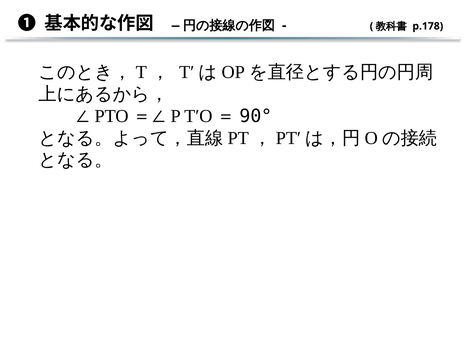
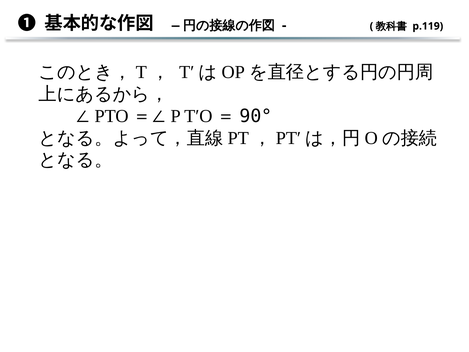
p.178: p.178 -> p.119 (428, 26)
